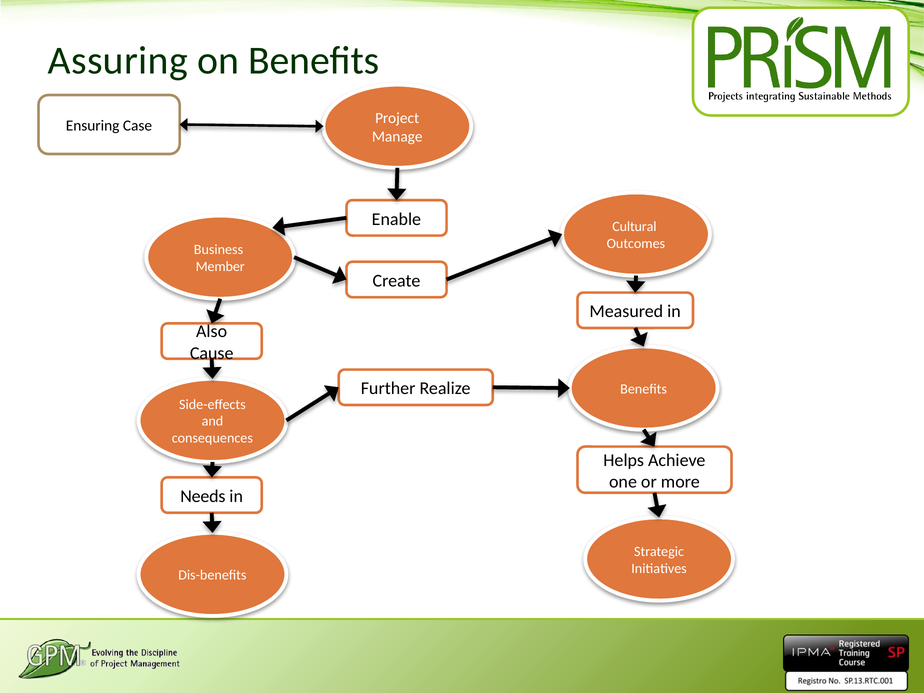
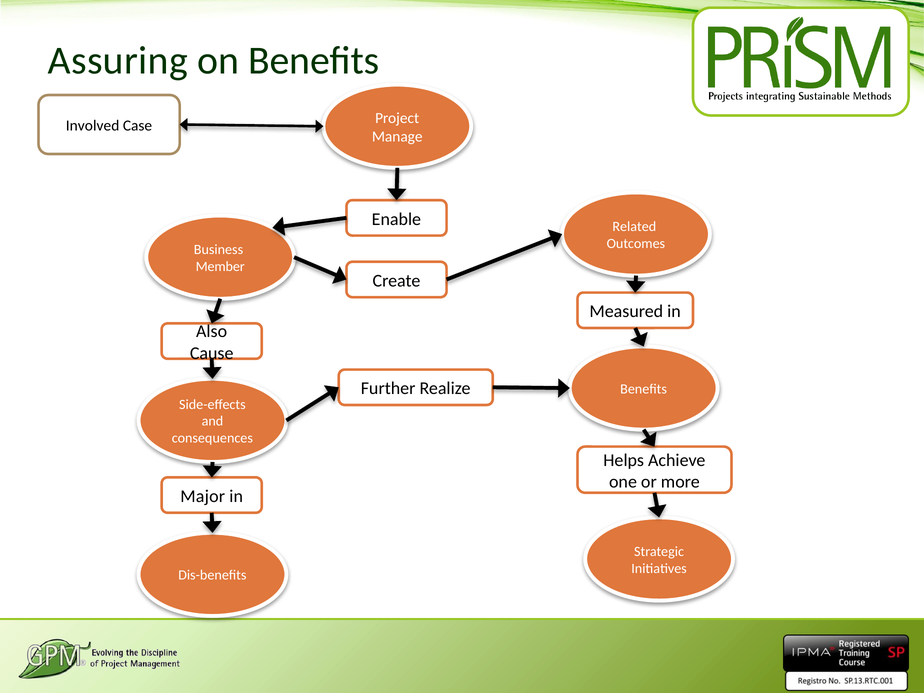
Ensuring: Ensuring -> Involved (93, 126)
Cultural: Cultural -> Related (634, 227)
Needs: Needs -> Major (203, 496)
